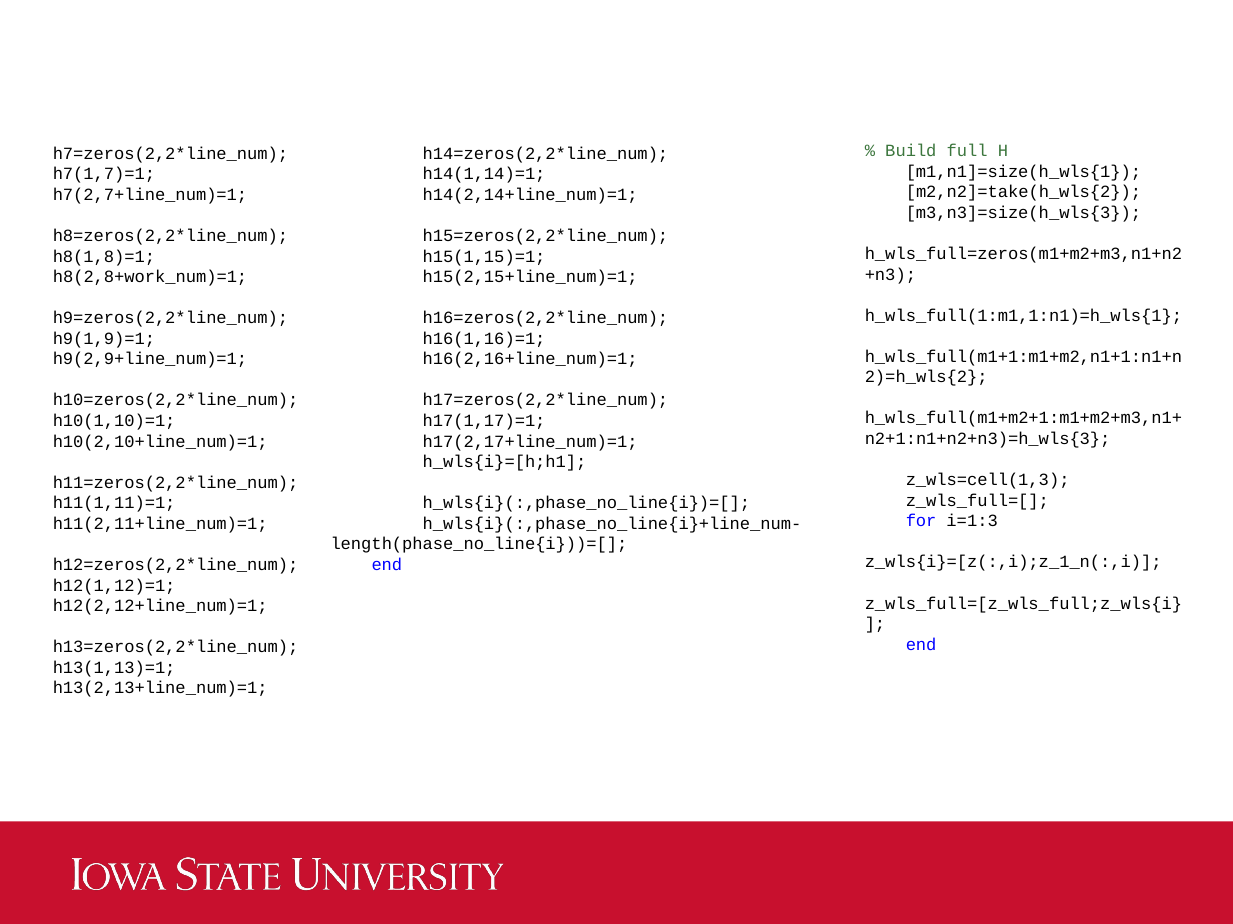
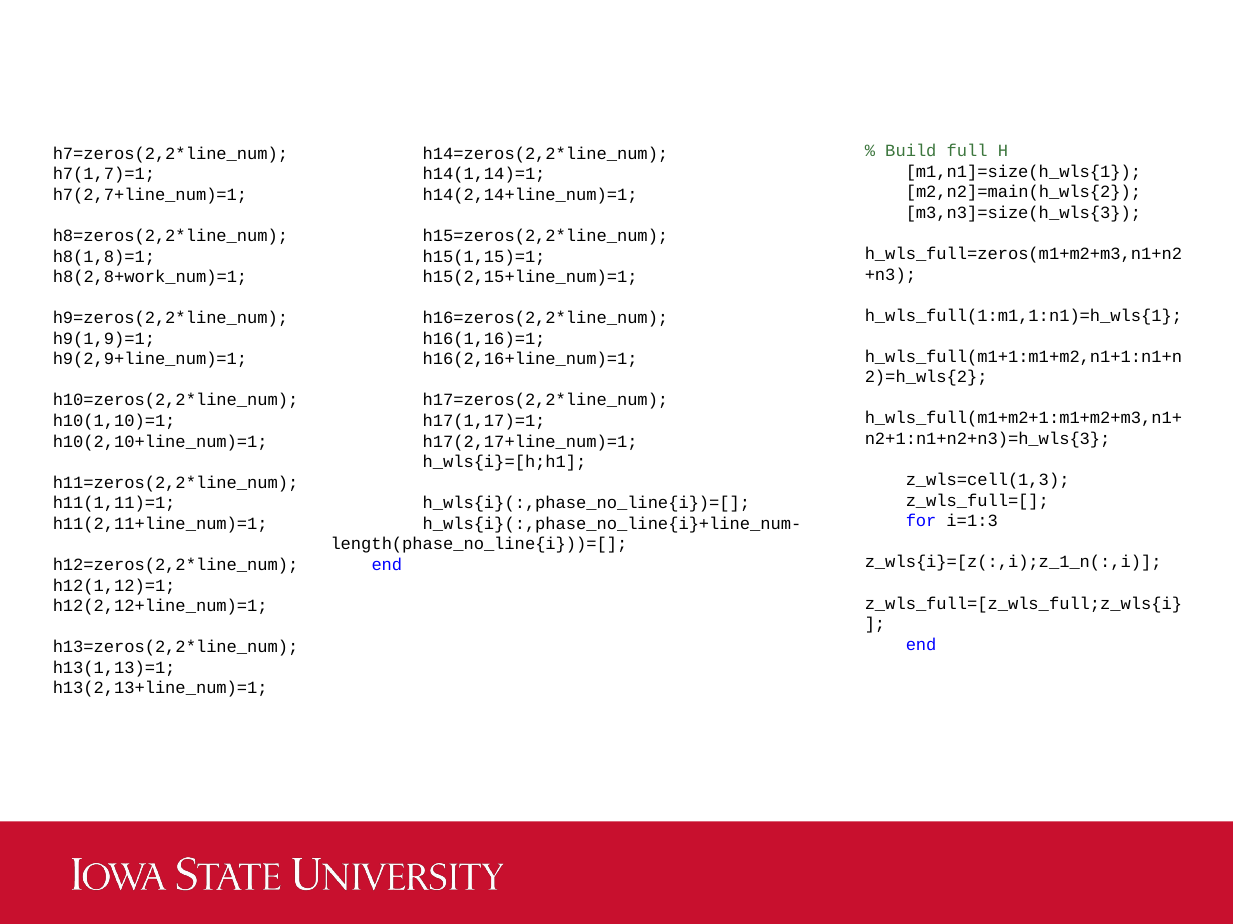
m2,n2]=take(h_wls{2: m2,n2]=take(h_wls{2 -> m2,n2]=main(h_wls{2 (1023, 192)
